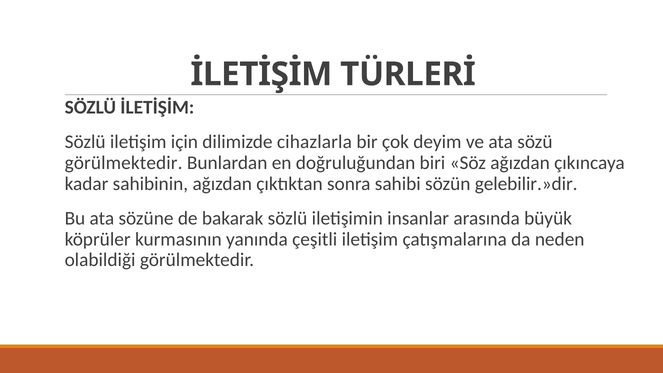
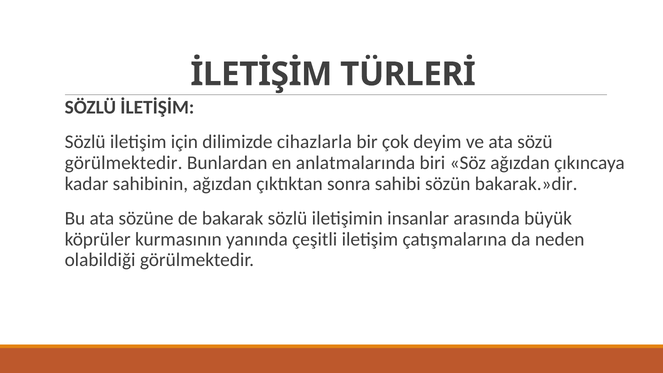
doğruluğundan: doğruluğundan -> anlatmalarında (356, 163)
gelebilir.»dir: gelebilir.»dir -> bakarak.»dir (526, 184)
